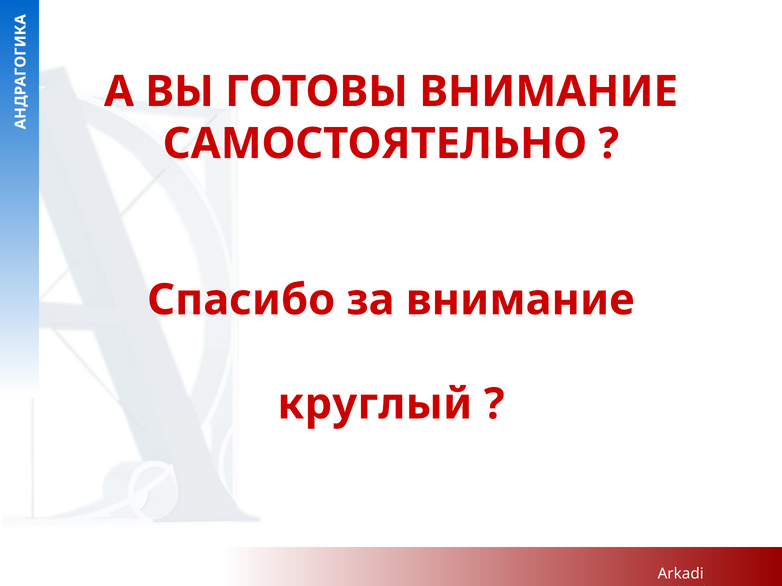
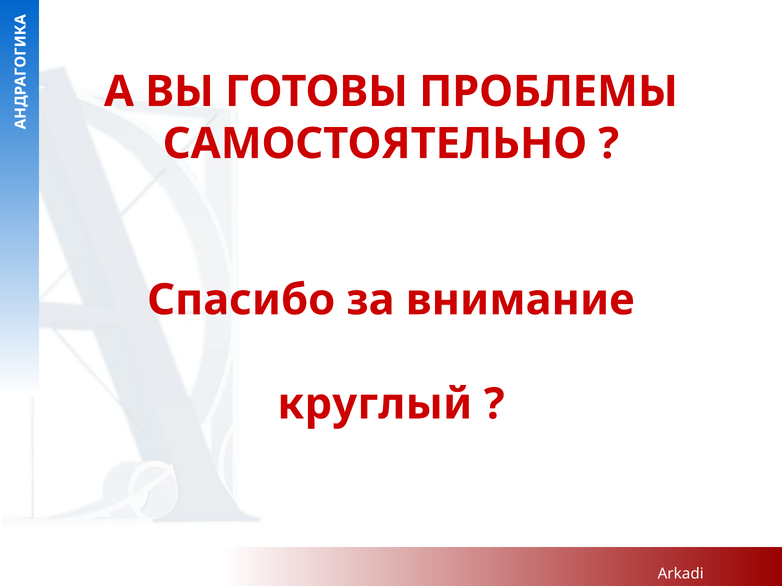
ГОТОВЫ ВНИМАНИЕ: ВНИМАНИЕ -> ПРОБЛЕМЫ (549, 92)
